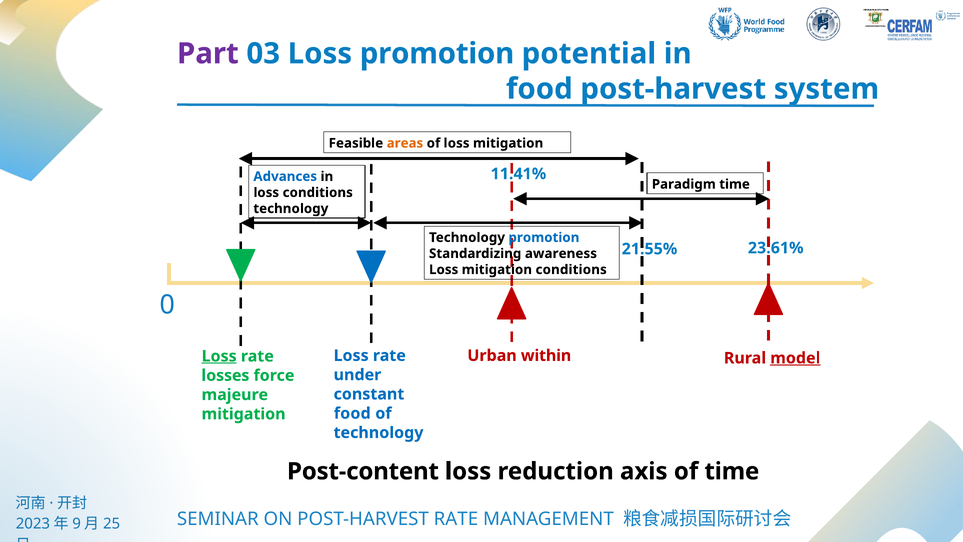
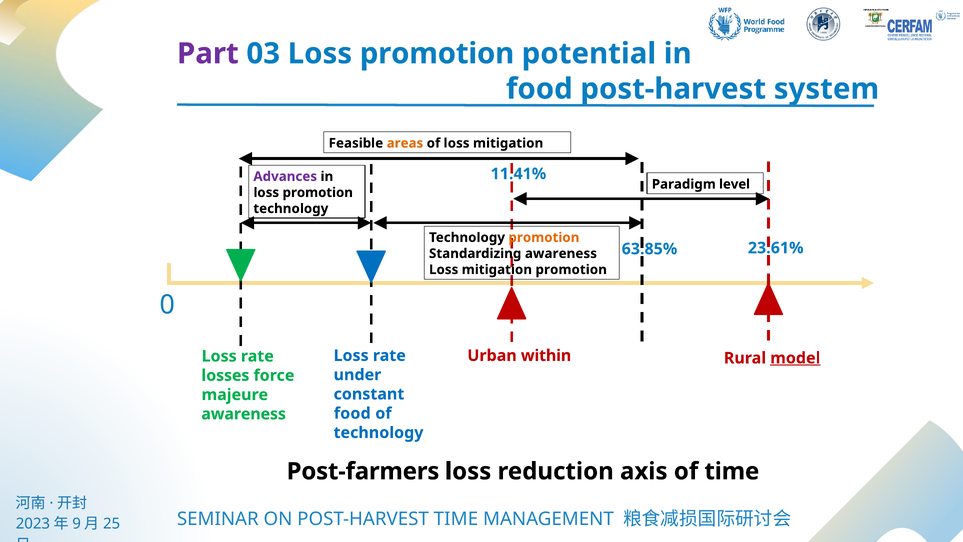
Advances colour: blue -> purple (285, 176)
Paradigm time: time -> level (735, 184)
conditions: conditions -> promotion (318, 192)
promotion colour: blue -> orange (544, 237)
21.55%: 21.55% -> 63.85% (649, 249)
mitigation conditions: conditions -> promotion (571, 269)
Loss underline: present -> none (219, 356)
mitigation: mitigation -> awareness (244, 414)
Post-content: Post-content -> Post-farmers (363, 471)
POST-HARVEST RATE: RATE -> TIME (456, 519)
